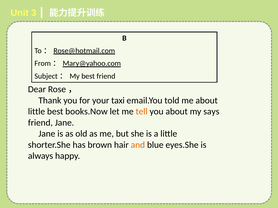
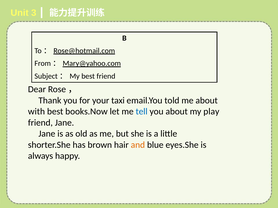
little: little -> with (36, 112)
tell colour: orange -> blue (142, 112)
says: says -> play (211, 112)
